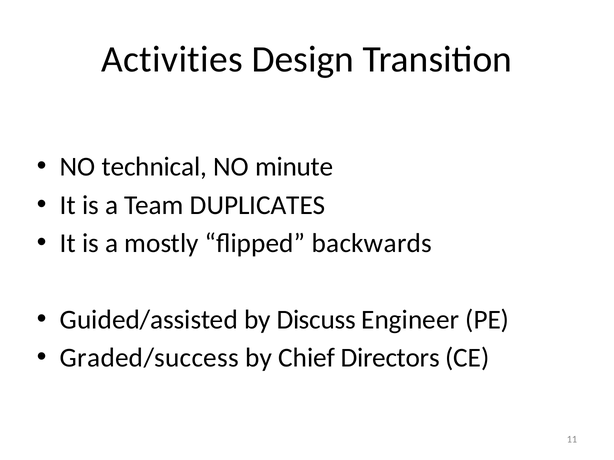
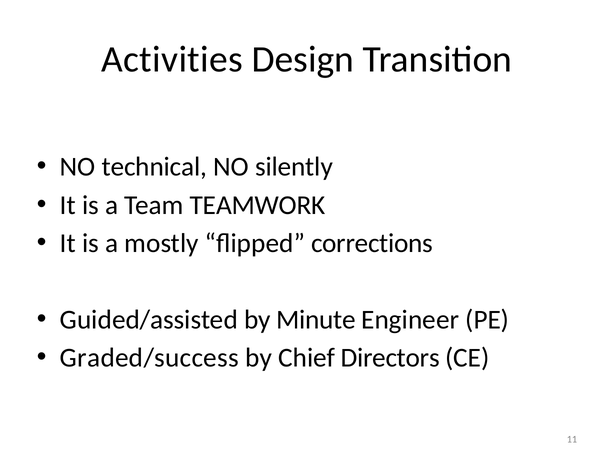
minute: minute -> silently (294, 167)
DUPLICATES: DUPLICATES -> TEAMWORK (258, 205)
backwards: backwards -> corrections (372, 244)
Discuss: Discuss -> Minute (316, 320)
